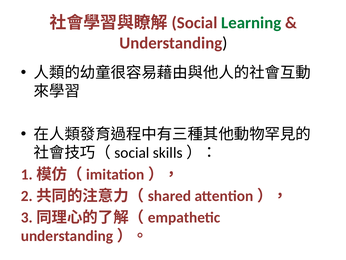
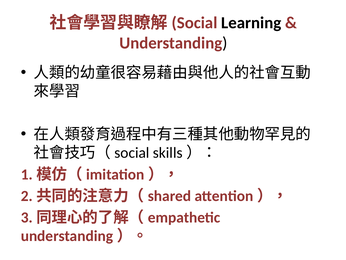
Learning colour: green -> black (251, 23)
